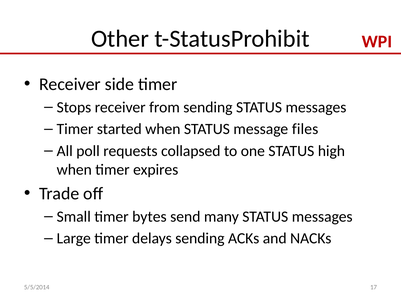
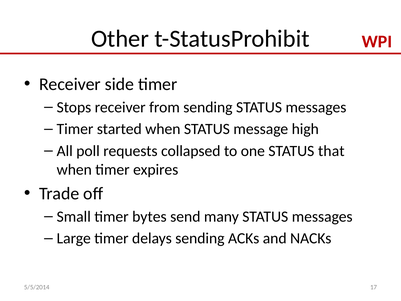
files: files -> high (305, 129)
high: high -> that (331, 151)
